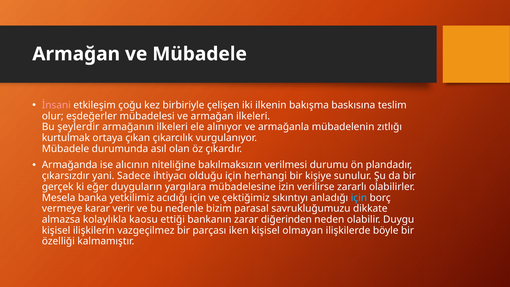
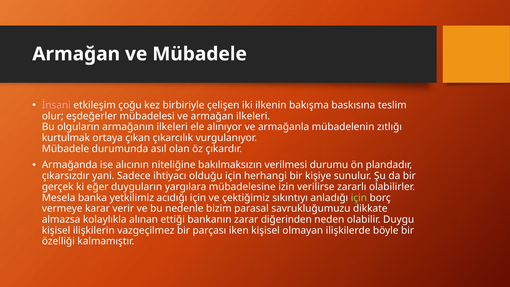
şeylerdir: şeylerdir -> olguların (78, 127)
için colour: light blue -> light green (359, 198)
kaosu: kaosu -> alınan (144, 219)
